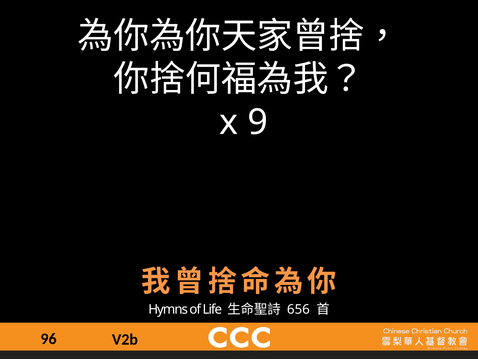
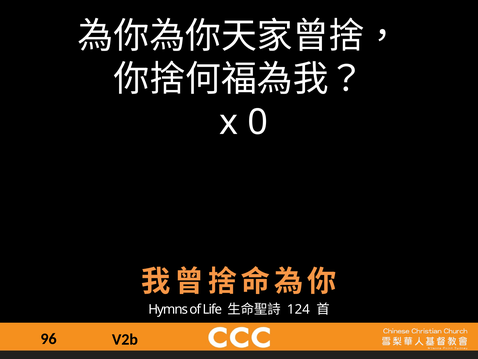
9: 9 -> 0 (258, 122)
656: 656 -> 124 (298, 309)
